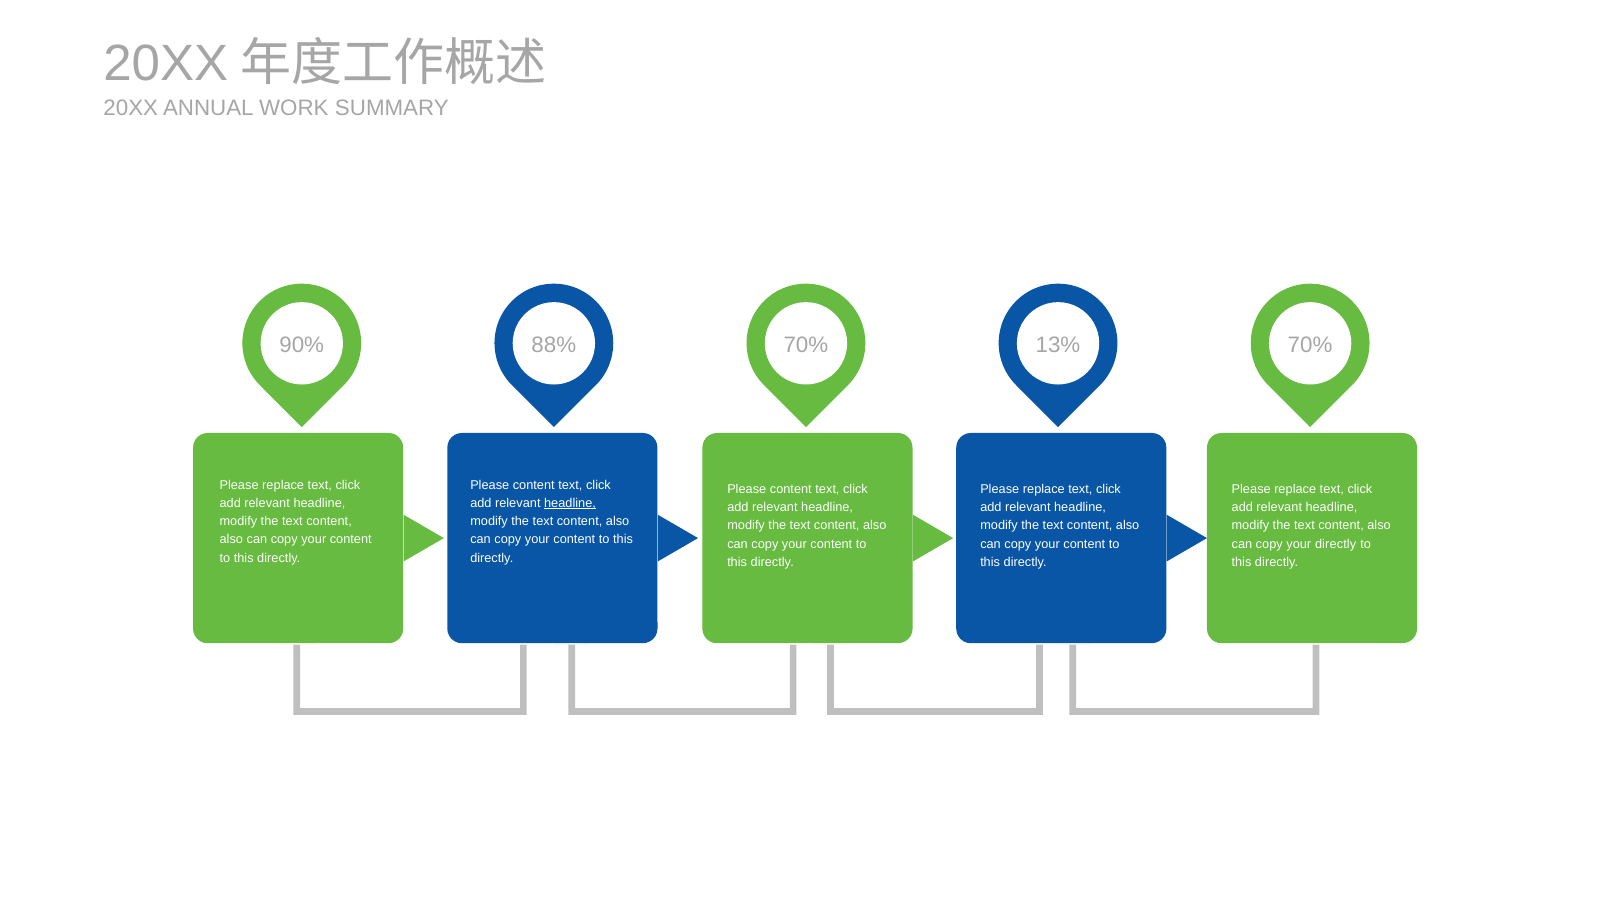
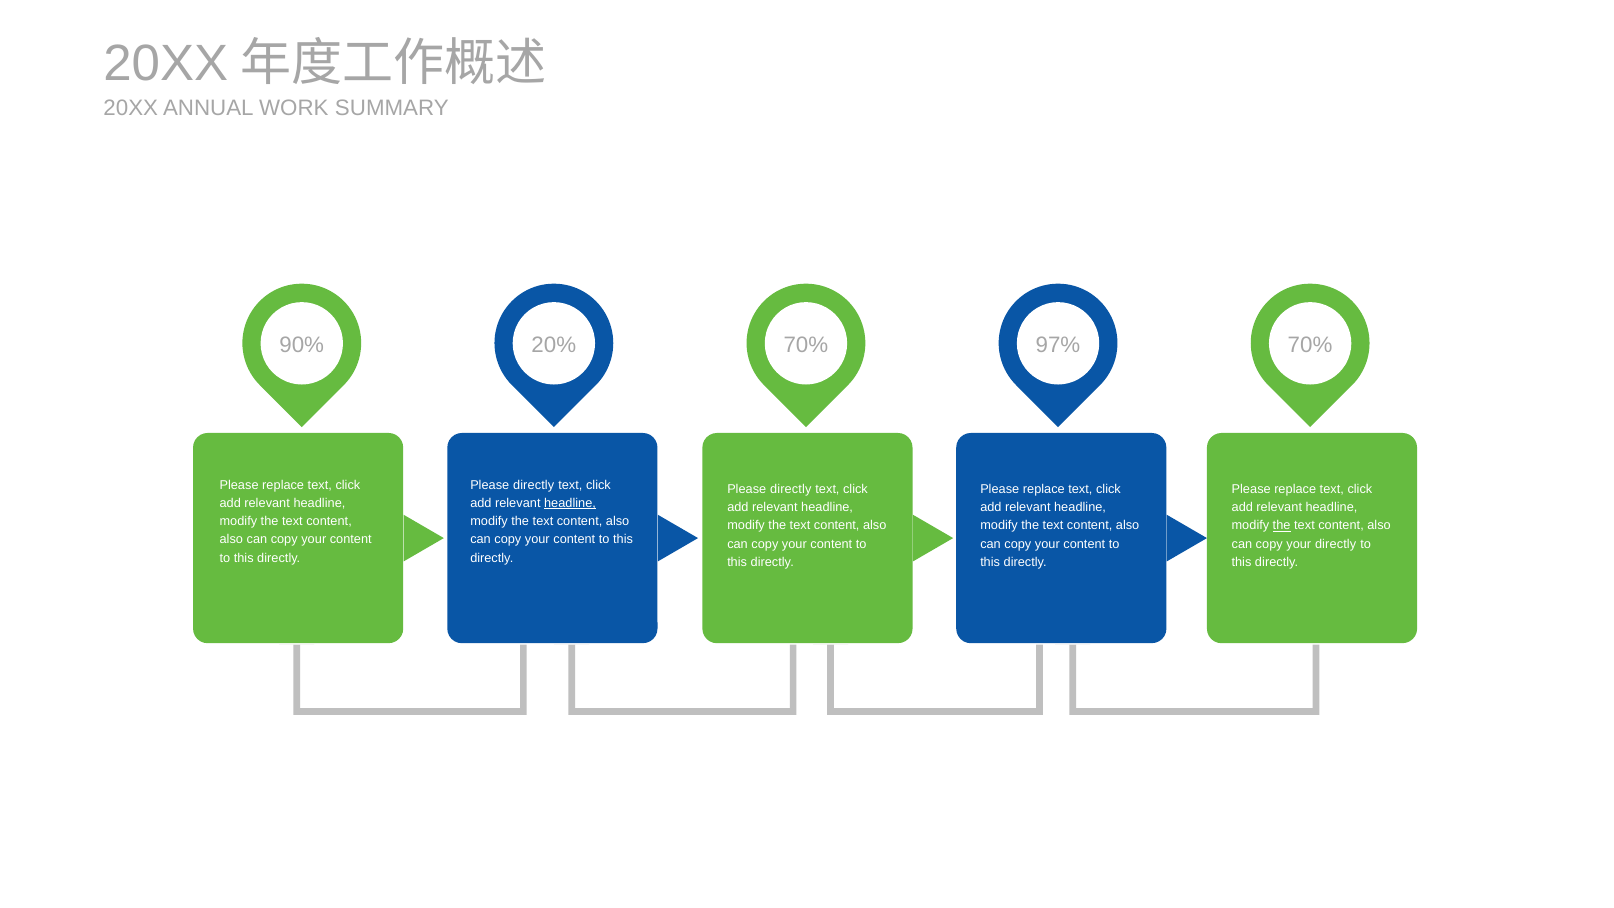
88%: 88% -> 20% (554, 345)
13%: 13% -> 97% (1058, 345)
content: content -> directly (534, 485)
content: content -> directly (791, 489)
the underline: none -> present (1282, 525)
